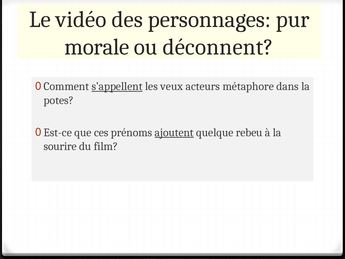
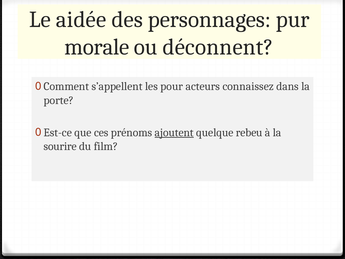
vidéo: vidéo -> aidée (81, 19)
s’appellent underline: present -> none (117, 86)
veux: veux -> pour (172, 86)
métaphore: métaphore -> connaissez (248, 86)
potes: potes -> porte (59, 100)
